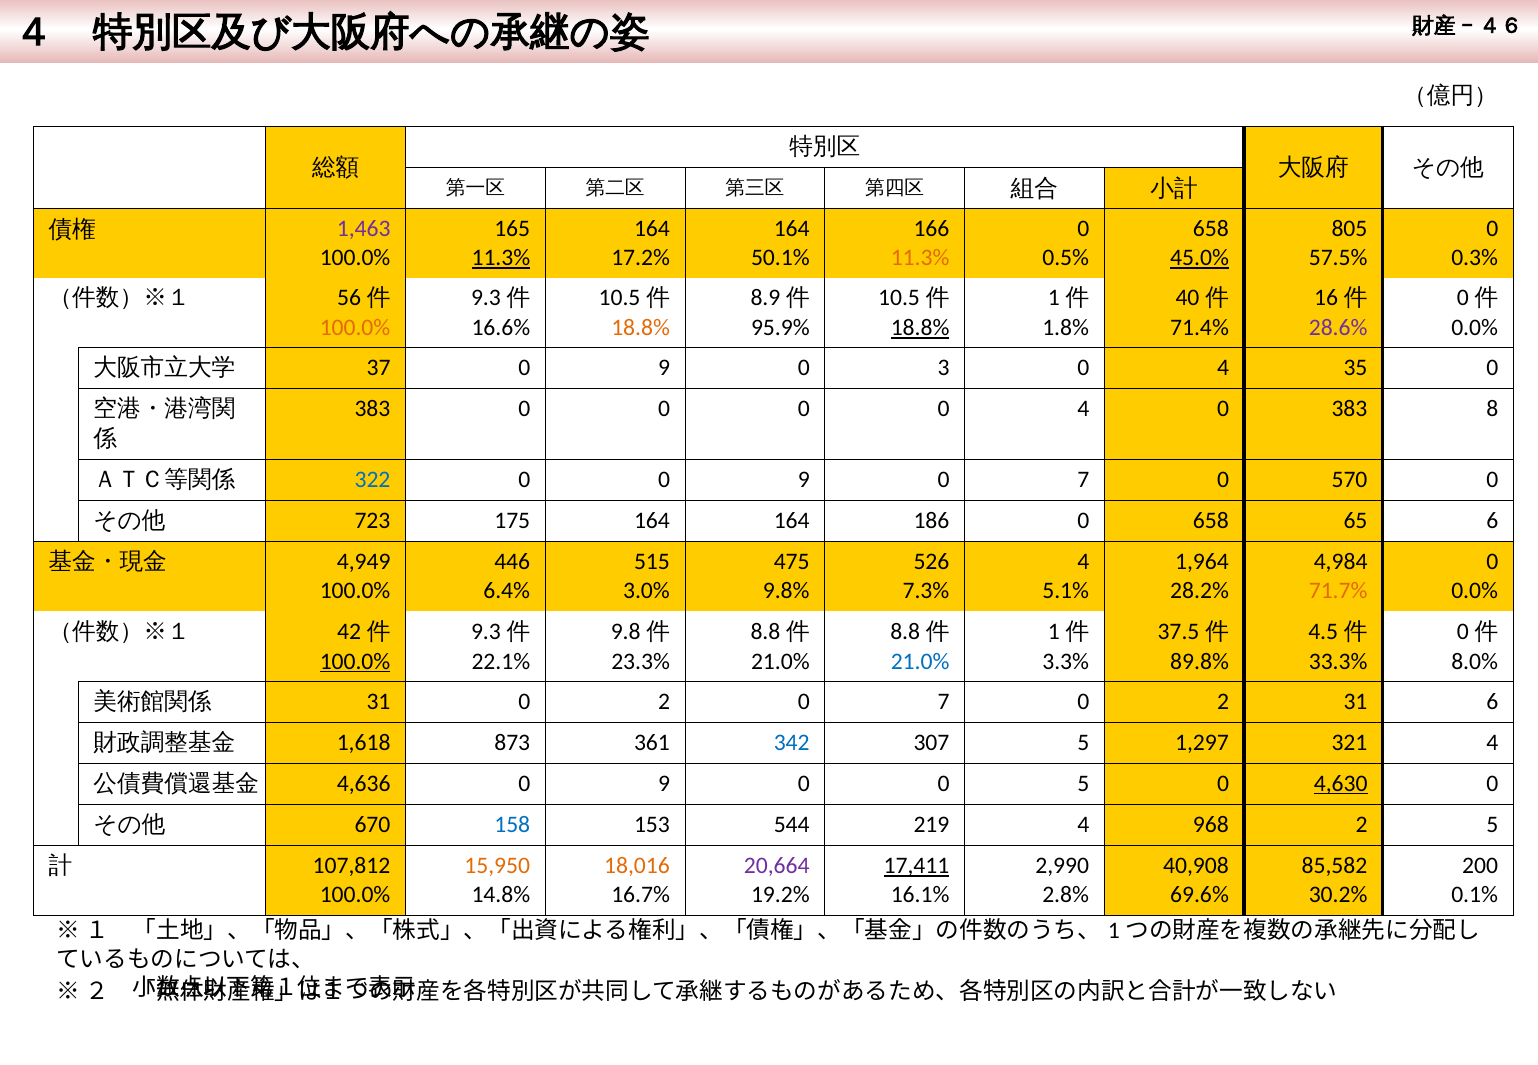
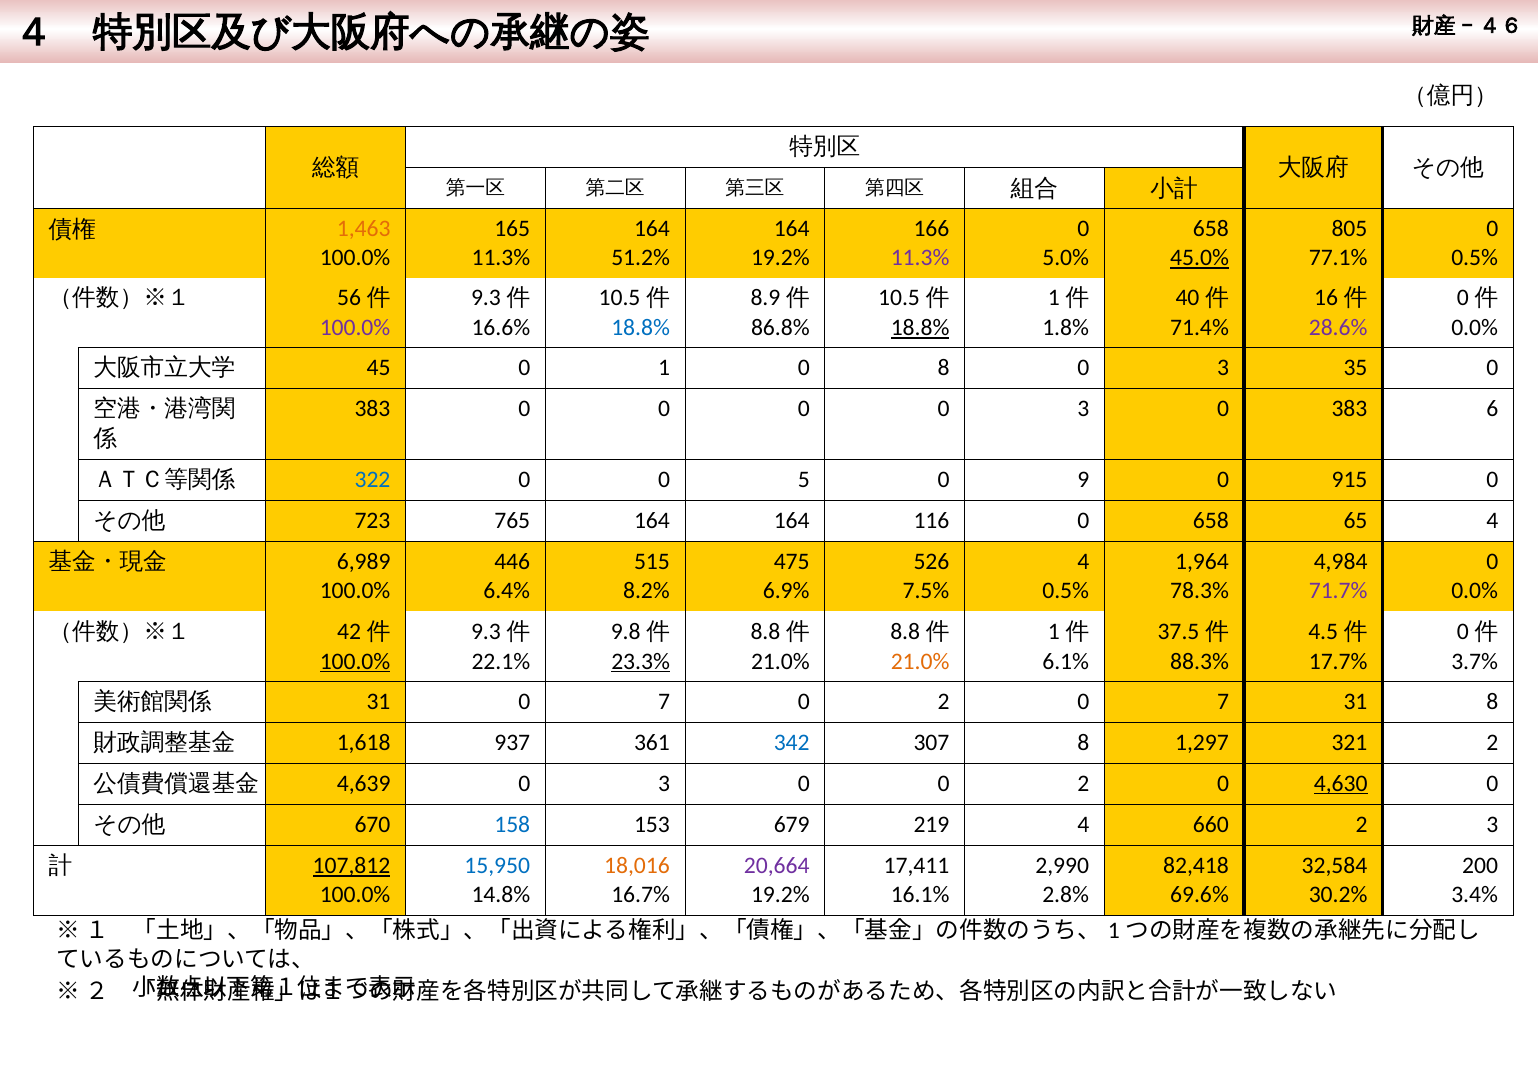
1,463 colour: purple -> orange (364, 229)
11.3% underline: present -> none (501, 258)
17.2%: 17.2% -> 51.2% (641, 258)
50.1%: 50.1% -> 19.2% (780, 258)
11.3% colour: orange -> purple (920, 258)
0.5%: 0.5% -> 5.0% (1066, 258)
57.5%: 57.5% -> 77.1% (1338, 258)
0.3%: 0.3% -> 0.5% (1475, 258)
100.0% colour: orange -> purple (355, 328)
18.8% colour: orange -> blue (641, 328)
95.9%: 95.9% -> 86.8% (780, 328)
37: 37 -> 45 (379, 368)
9: 9 -> 1 (664, 368)
0 3: 3 -> 8 (944, 368)
4: 4 -> 3 (1223, 368)
0 0 4: 4 -> 3 (1083, 409)
8: 8 -> 6 (1492, 409)
0 0 9: 9 -> 5 (804, 480)
7: 7 -> 9 (1083, 480)
570: 570 -> 915 (1350, 480)
175: 175 -> 765 (512, 521)
186: 186 -> 116 (931, 521)
65 6: 6 -> 4 (1492, 521)
4,949: 4,949 -> 6,989 (364, 562)
3.0%: 3.0% -> 8.2% (646, 590)
9.8%: 9.8% -> 6.9% (786, 590)
7.3%: 7.3% -> 7.5% (926, 590)
5.1%: 5.1% -> 0.5% (1066, 590)
28.2%: 28.2% -> 78.3% (1200, 590)
71.7% colour: orange -> purple (1338, 590)
23.3% underline: none -> present (641, 661)
21.0% colour: blue -> orange (920, 661)
3.3%: 3.3% -> 6.1% (1066, 661)
89.8%: 89.8% -> 88.3% (1200, 661)
33.3%: 33.3% -> 17.7% (1338, 661)
8.0%: 8.0% -> 3.7% (1475, 661)
31 0 2: 2 -> 7 (664, 701)
7: 7 -> 2 (944, 701)
2: 2 -> 7 (1223, 701)
31 6: 6 -> 8 (1492, 701)
873: 873 -> 937 (512, 742)
307 5: 5 -> 8 (1083, 742)
321 4: 4 -> 2 (1492, 742)
4,636: 4,636 -> 4,639 (364, 783)
9: 9 -> 3 (664, 783)
0 0 5: 5 -> 2 (1083, 783)
544: 544 -> 679 (792, 824)
968: 968 -> 660 (1211, 824)
2 5: 5 -> 3 (1492, 824)
15,950 colour: orange -> blue (497, 865)
17,411 underline: present -> none (916, 865)
40,908: 40,908 -> 82,418 (1196, 865)
85,582: 85,582 -> 32,584 (1335, 865)
107,812 underline: none -> present (351, 865)
0.1%: 0.1% -> 3.4% (1475, 894)
